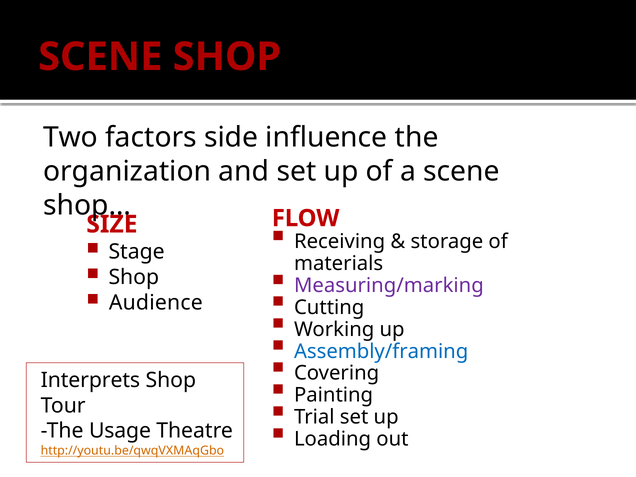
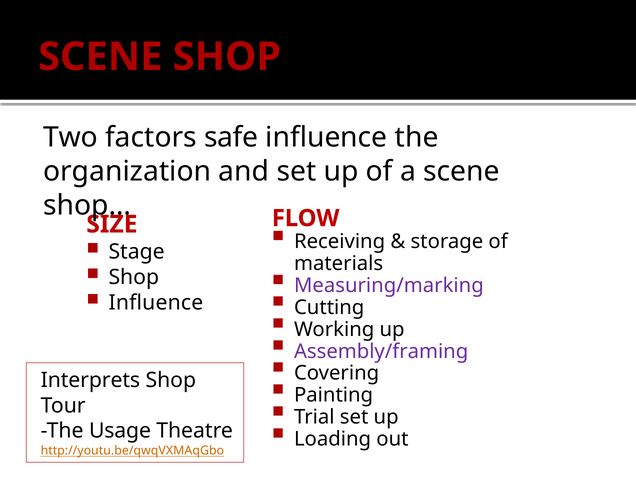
side: side -> safe (231, 138)
Audience: Audience -> Influence (156, 303)
Assembly/framing colour: blue -> purple (381, 351)
